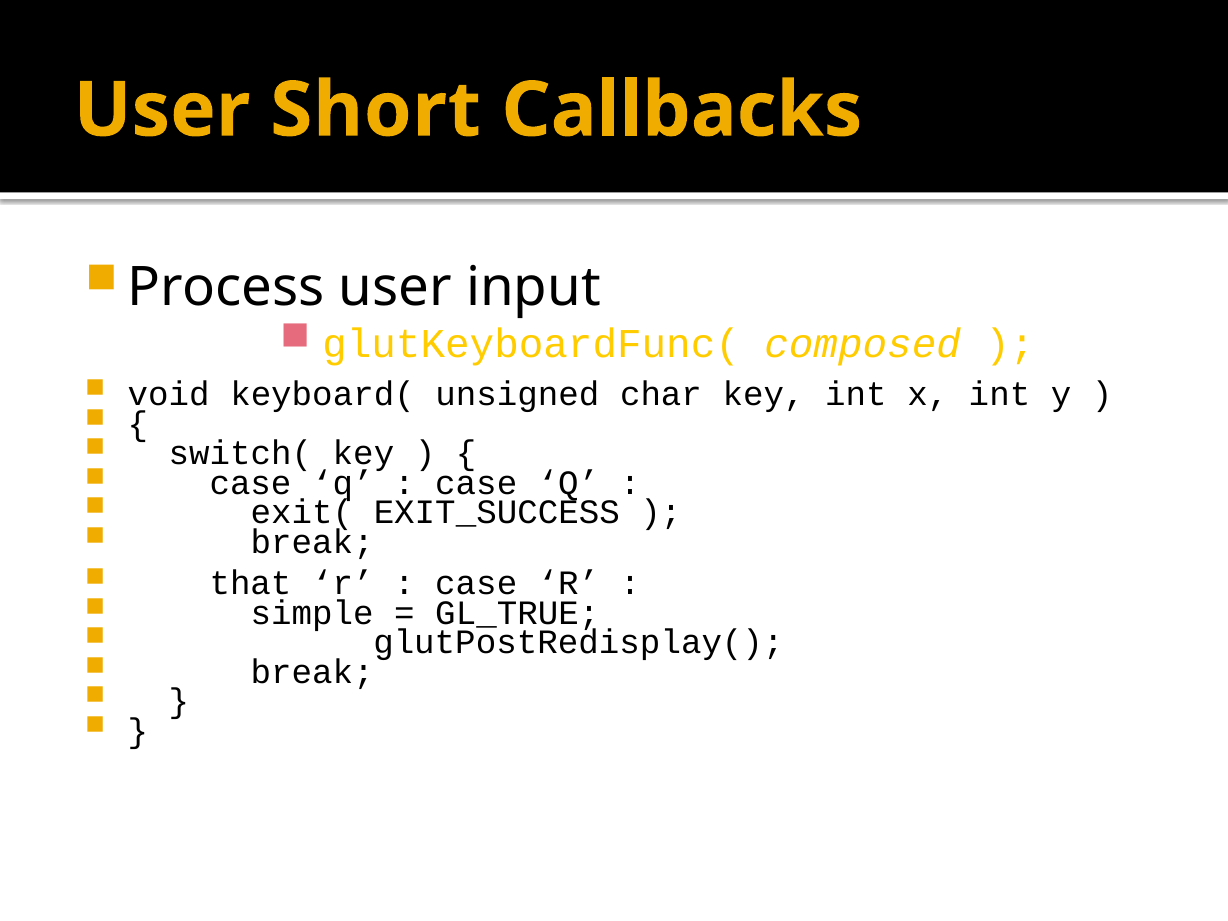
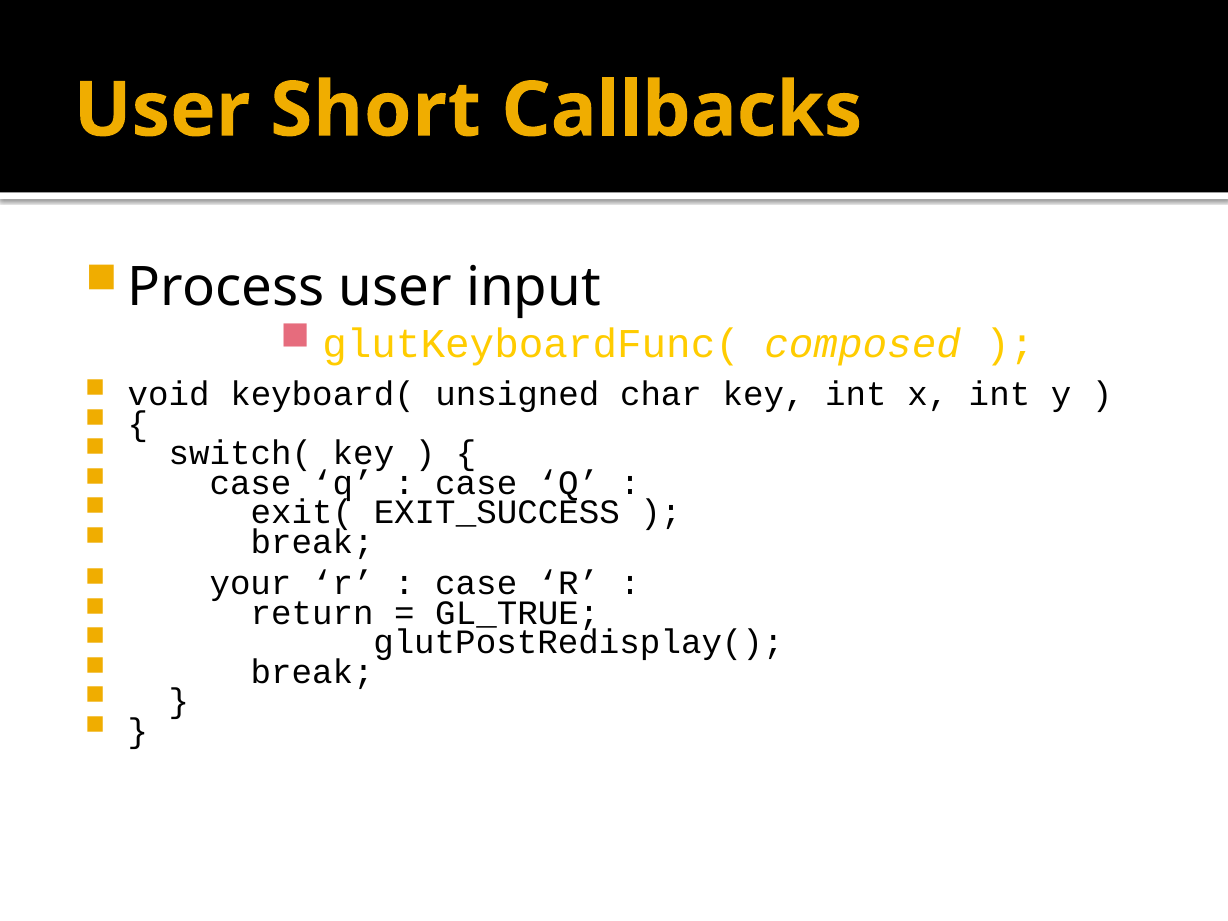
that: that -> your (250, 584)
simple: simple -> return (312, 613)
